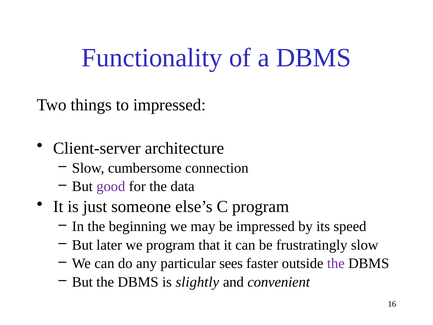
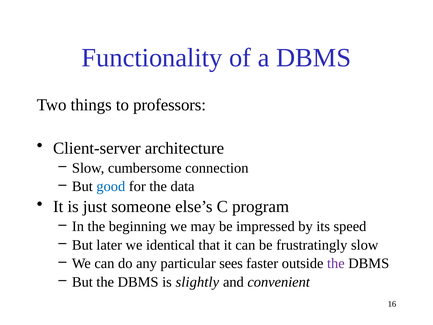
to impressed: impressed -> professors (170, 105)
good colour: purple -> blue (111, 186)
we program: program -> identical (171, 245)
